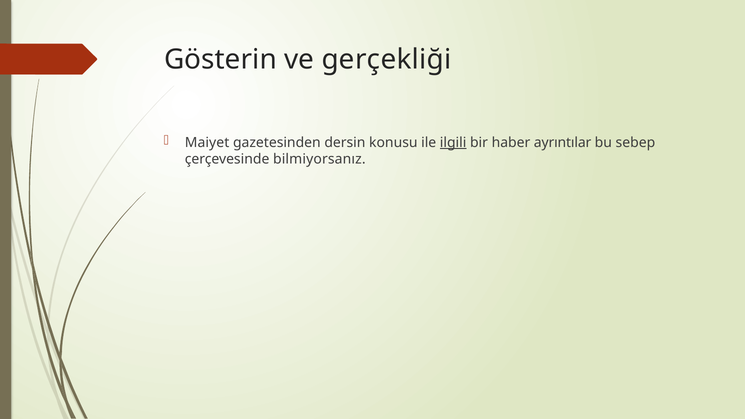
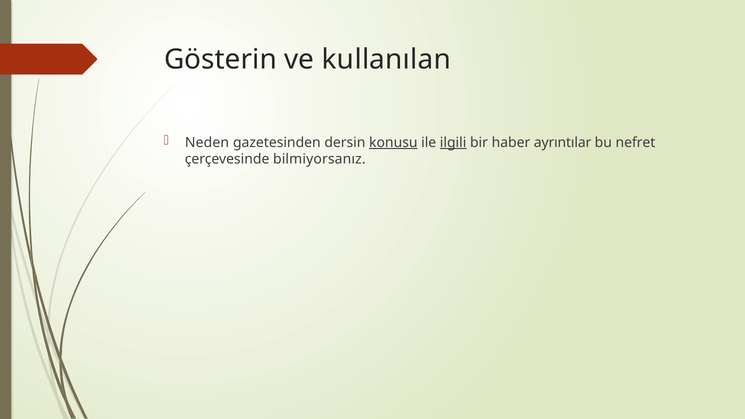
gerçekliği: gerçekliği -> kullanılan (386, 60)
Maiyet: Maiyet -> Neden (207, 143)
konusu underline: none -> present (393, 143)
sebep: sebep -> nefret (635, 143)
